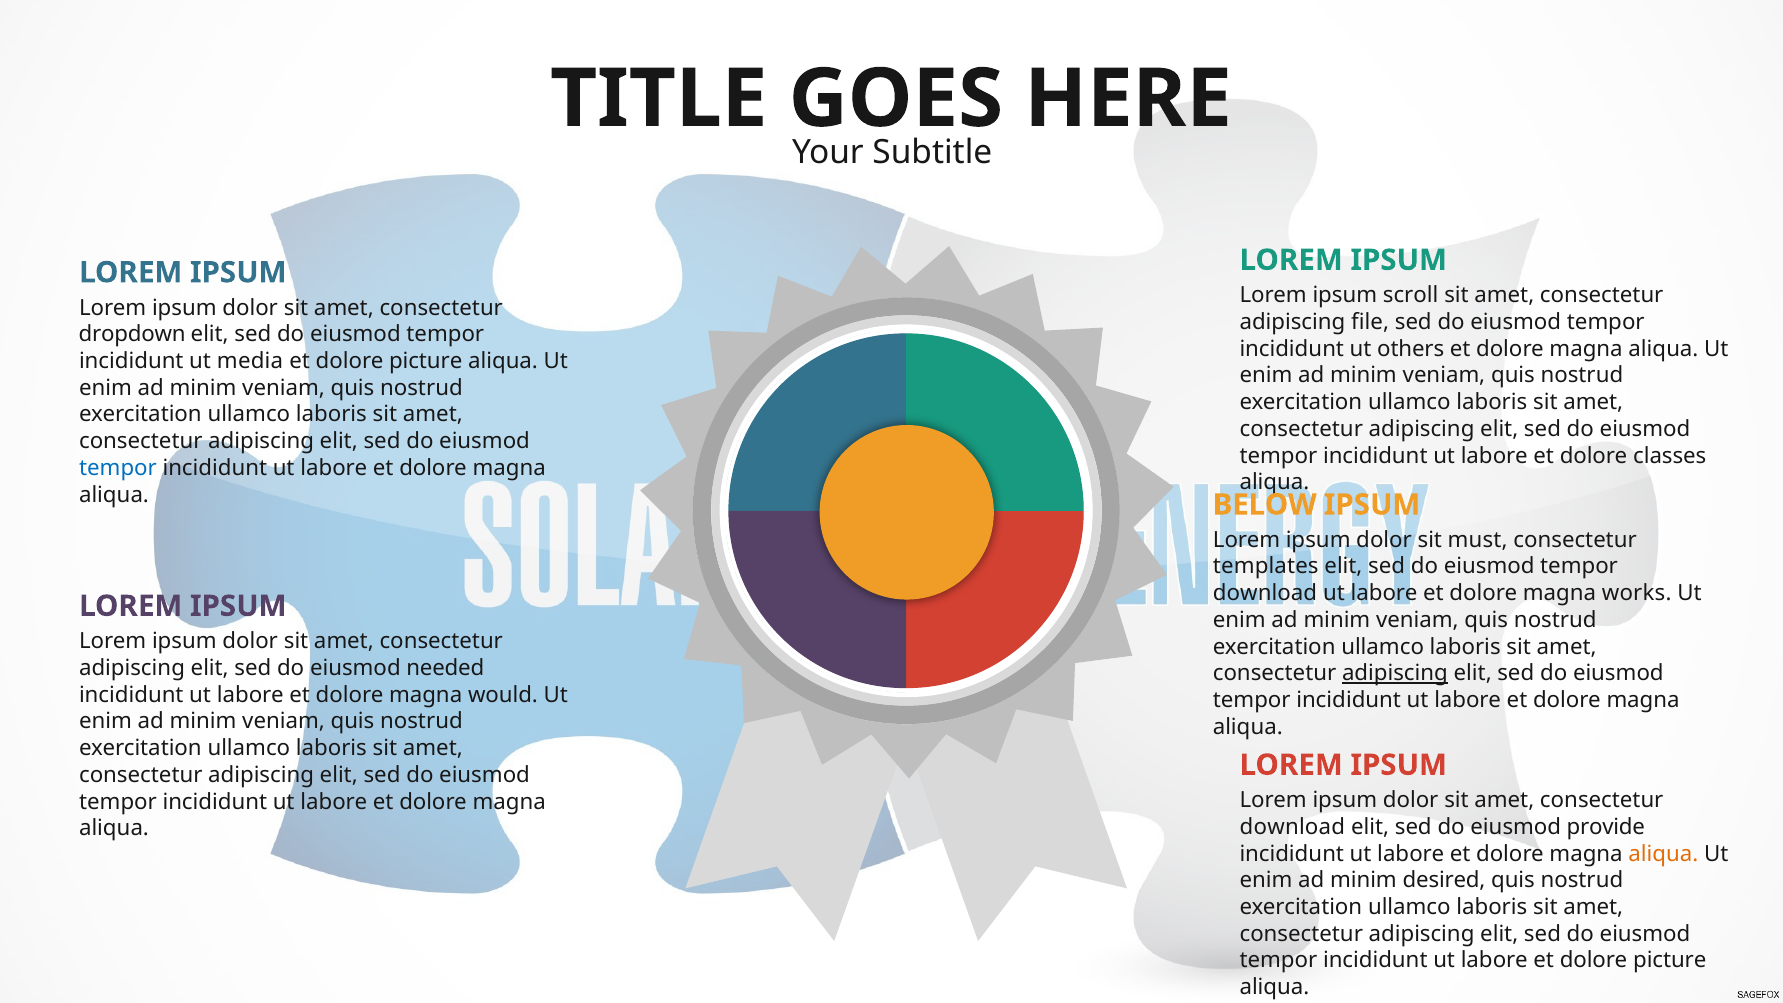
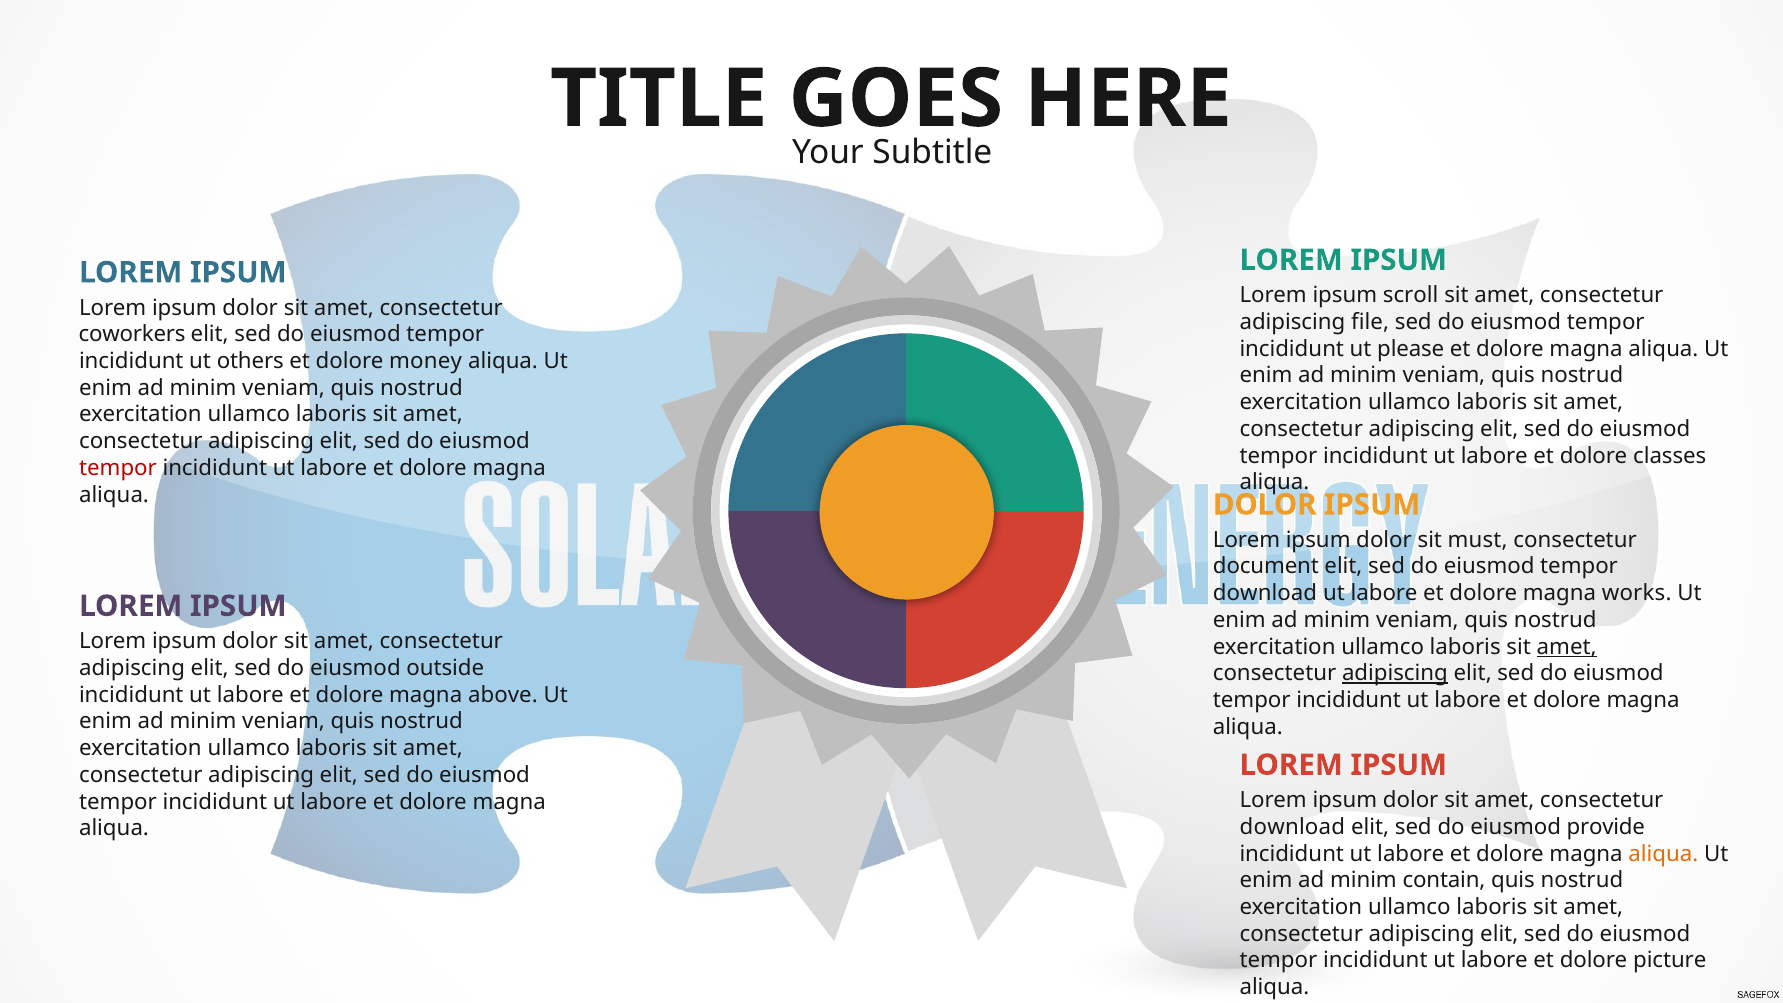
dropdown: dropdown -> coworkers (132, 334)
others: others -> please (1411, 349)
media: media -> others (250, 361)
picture: picture -> money (426, 361)
tempor colour: blue -> red (118, 468)
BELOW: BELOW -> DOLOR (1265, 505)
templates: templates -> document (1266, 567)
amet underline: none -> present (1567, 647)
needed: needed -> outside (445, 668)
would: would -> above (503, 695)
desired: desired -> contain (1444, 880)
